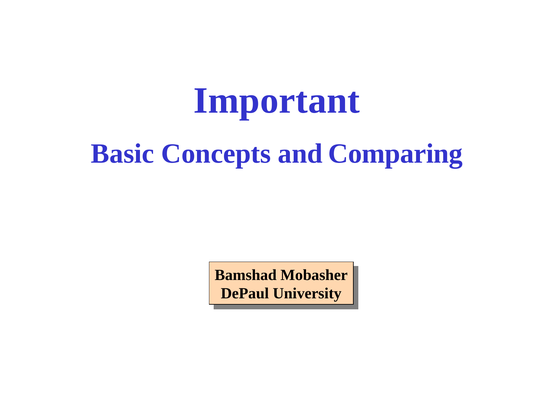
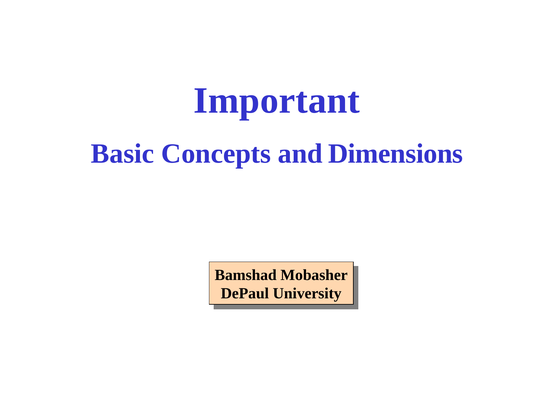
Comparing: Comparing -> Dimensions (396, 154)
